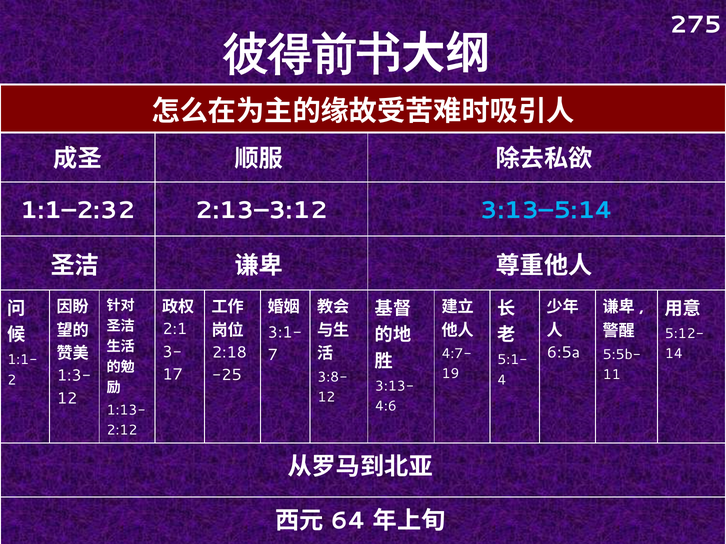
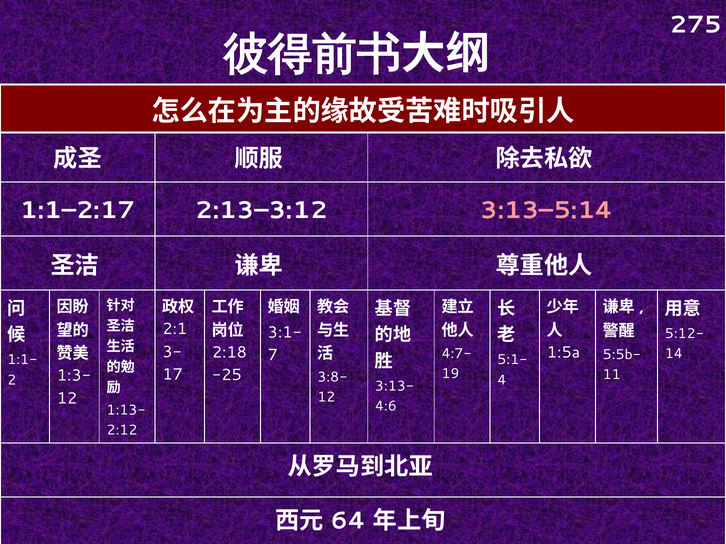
1:1–2:32: 1:1–2:32 -> 1:1–2:17 (78, 211)
3:13–5:14 colour: light blue -> pink (547, 211)
6:5a: 6:5a -> 1:5a (563, 353)
